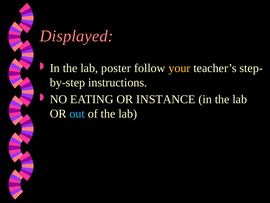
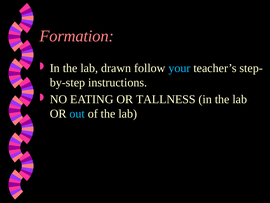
Displayed: Displayed -> Formation (77, 36)
poster: poster -> drawn (116, 68)
your colour: yellow -> light blue (179, 68)
INSTANCE: INSTANCE -> TALLNESS (166, 99)
